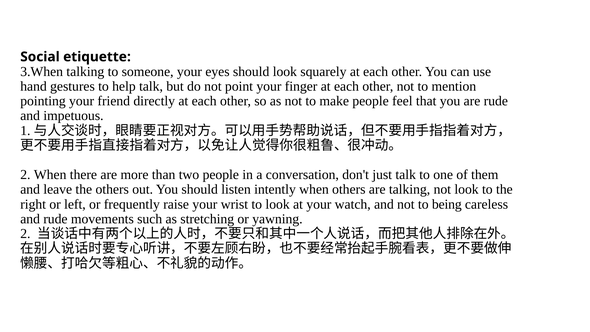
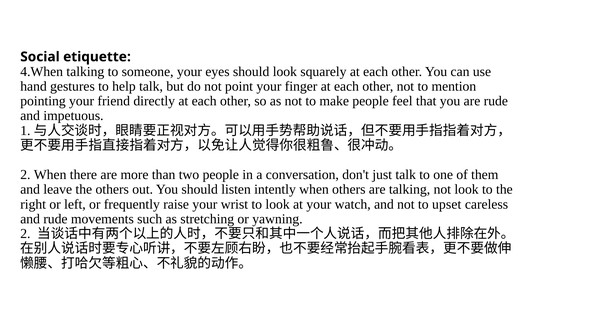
3.When: 3.When -> 4.When (42, 72)
being: being -> upset (447, 204)
